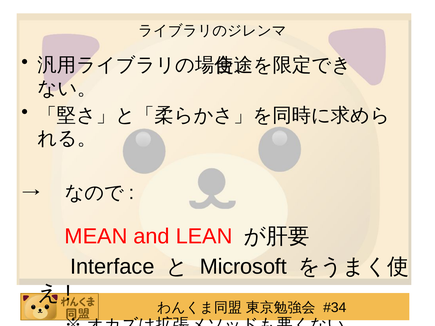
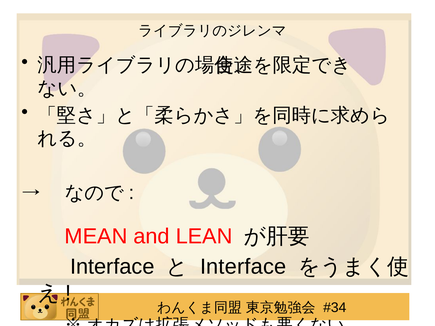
Microsoft: Microsoft -> Interface (243, 267)
